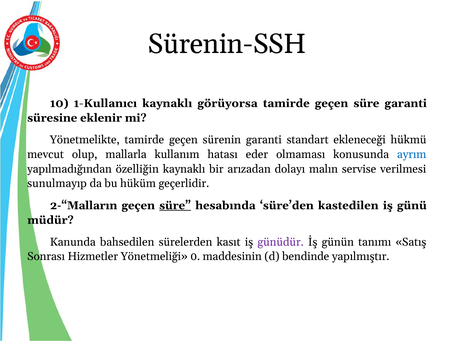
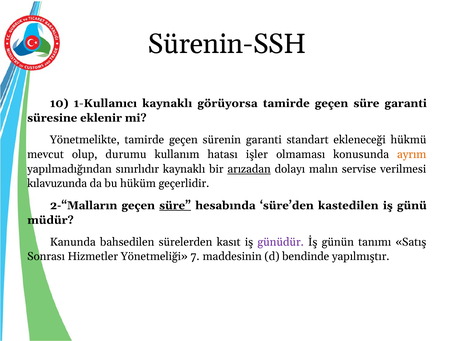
mallarla: mallarla -> durumu (126, 154)
eder: eder -> işler (257, 154)
ayrım colour: blue -> orange (412, 154)
özelliğin: özelliğin -> sınırlıdır (137, 169)
arızadan underline: none -> present (249, 169)
sunulmayıp: sunulmayıp -> kılavuzunda (57, 183)
0: 0 -> 7 (195, 256)
